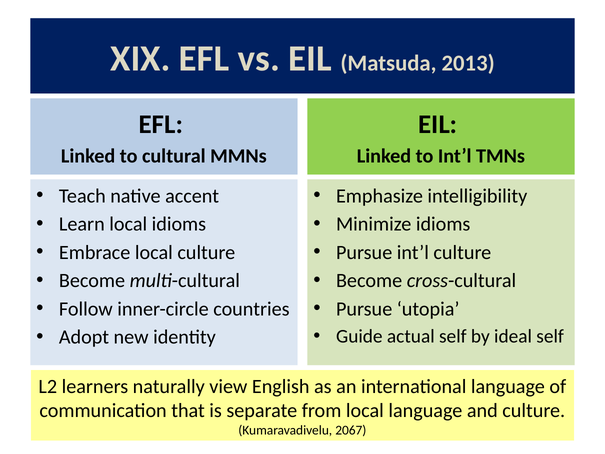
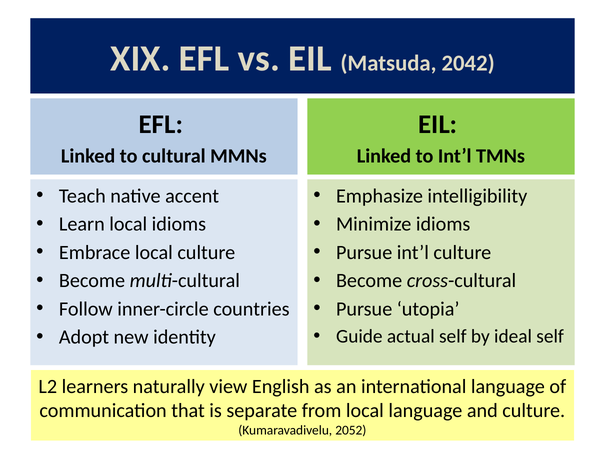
2013: 2013 -> 2042 (468, 63)
2067: 2067 -> 2052 (351, 430)
